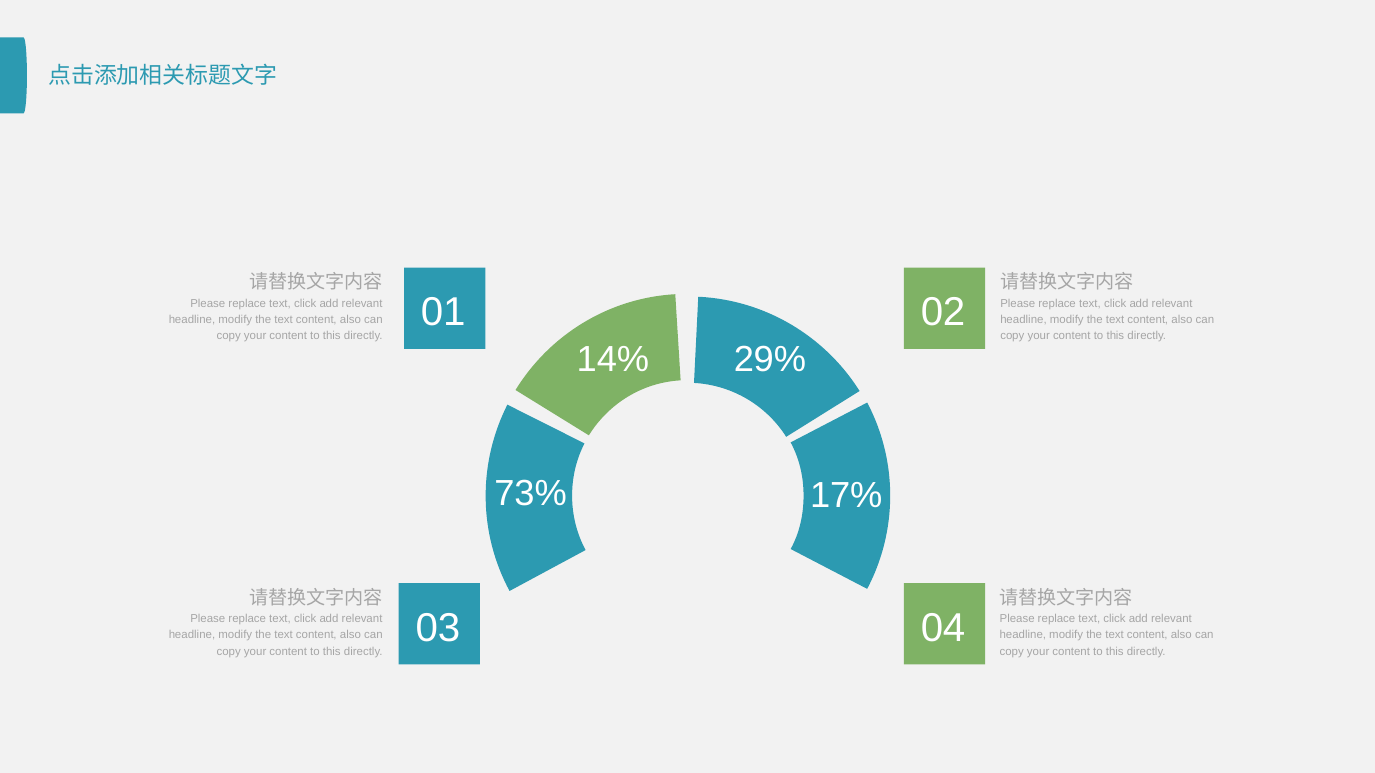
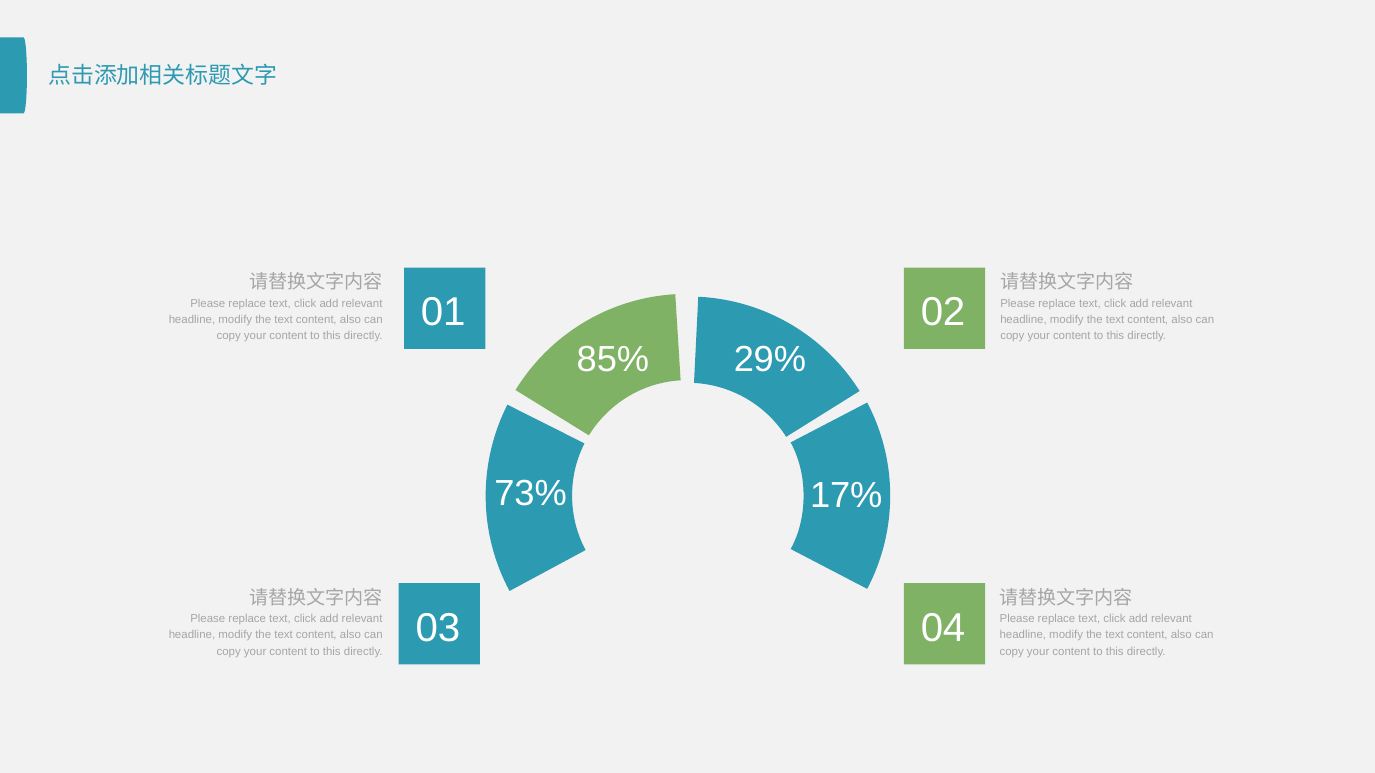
14%: 14% -> 85% (613, 360)
